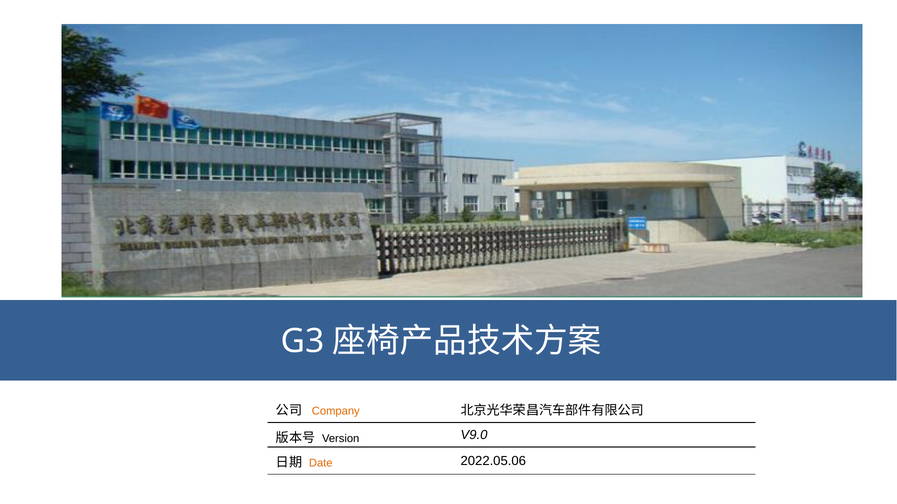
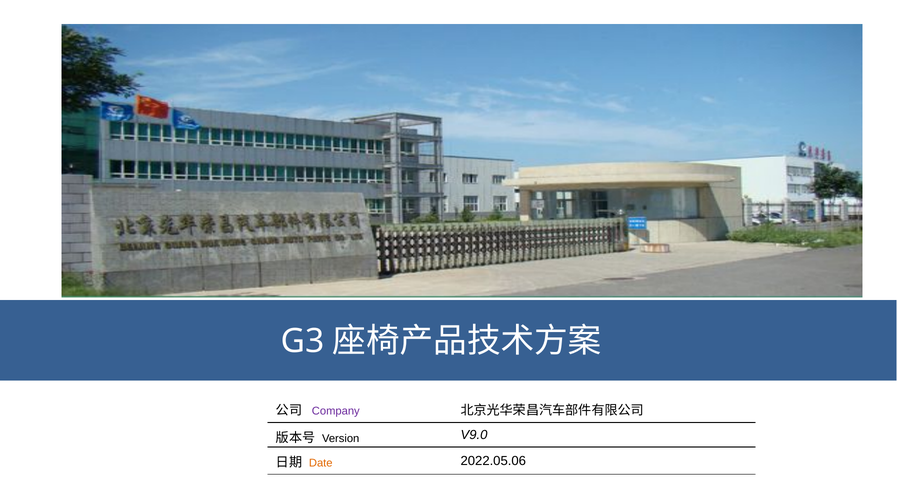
Company colour: orange -> purple (336, 412)
